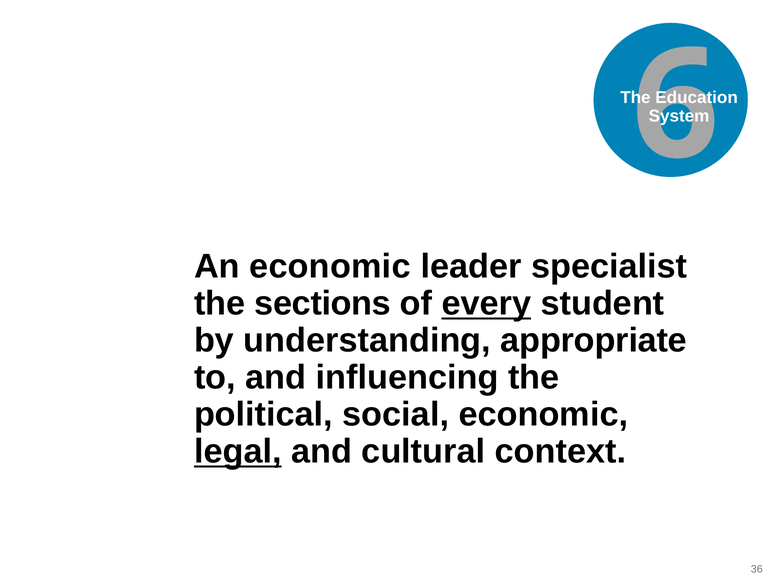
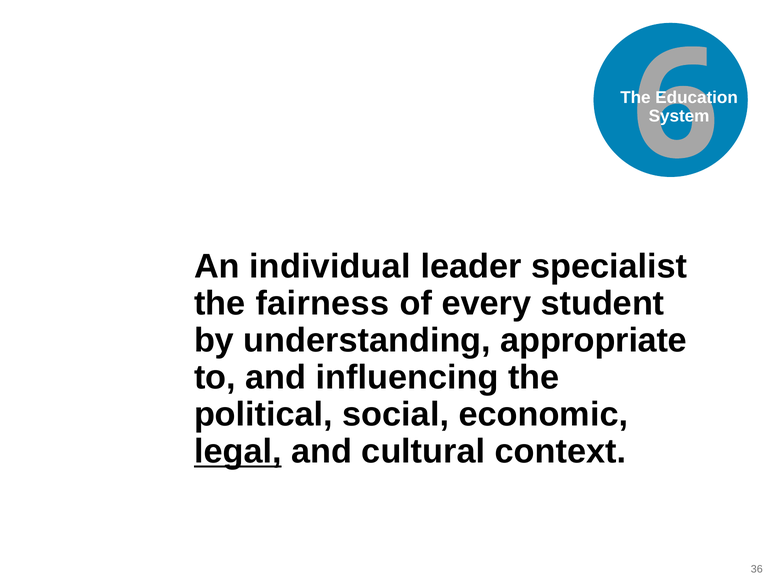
An economic: economic -> individual (330, 267)
sections: sections -> fairness (322, 304)
every underline: present -> none (486, 304)
